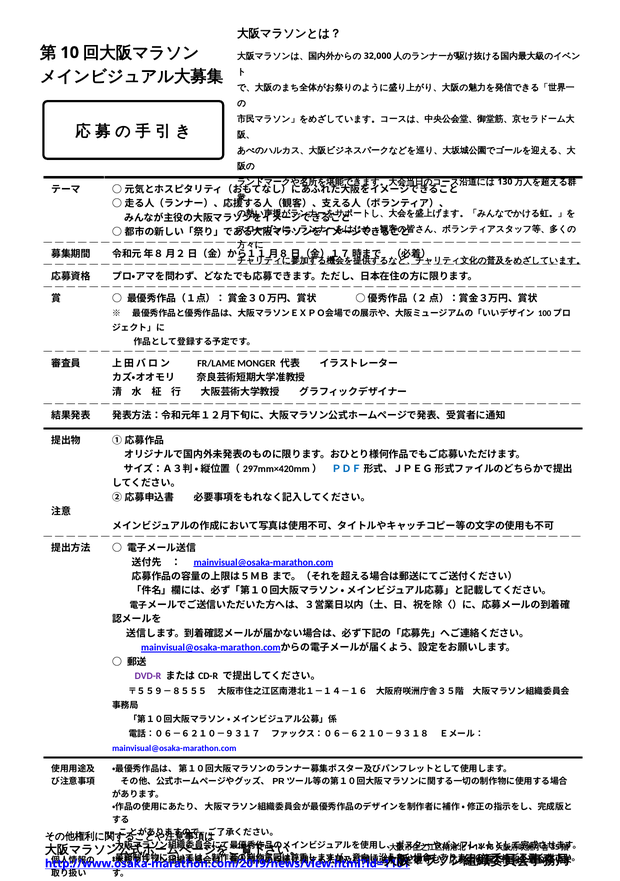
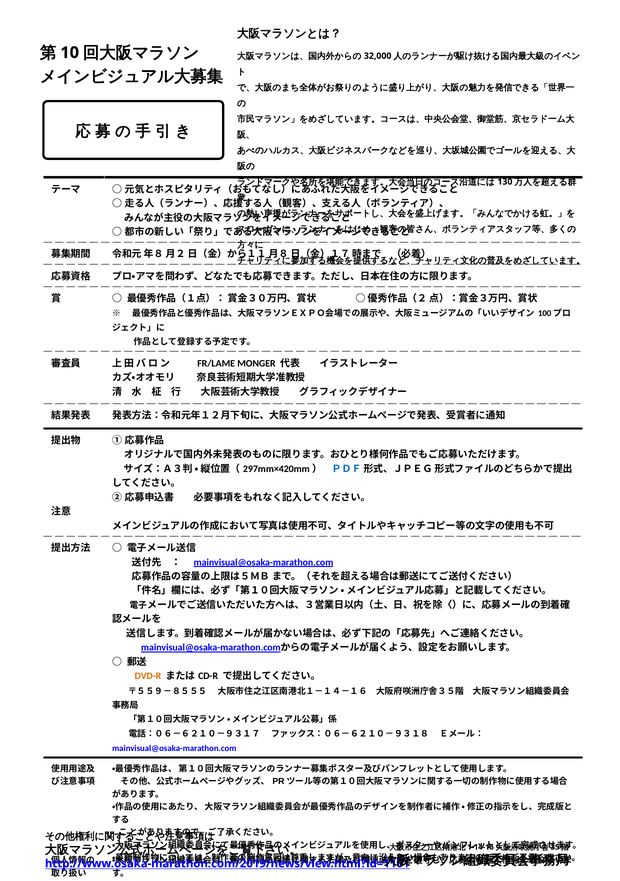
DVD-R colour: purple -> orange (148, 676)
